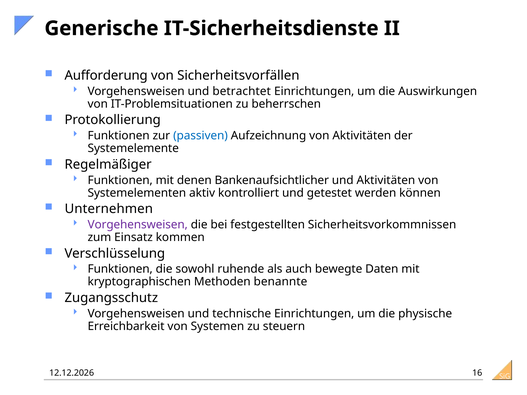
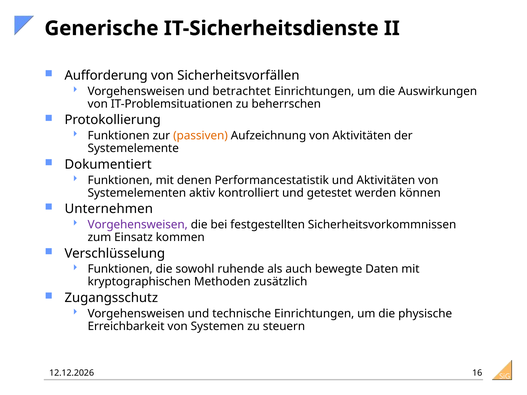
passiven colour: blue -> orange (200, 136)
Regelmäßiger: Regelmäßiger -> Dokumentiert (108, 165)
Bankenaufsichtlicher: Bankenaufsichtlicher -> Performancestatistik (272, 180)
benannte: benannte -> zusätzlich (280, 282)
